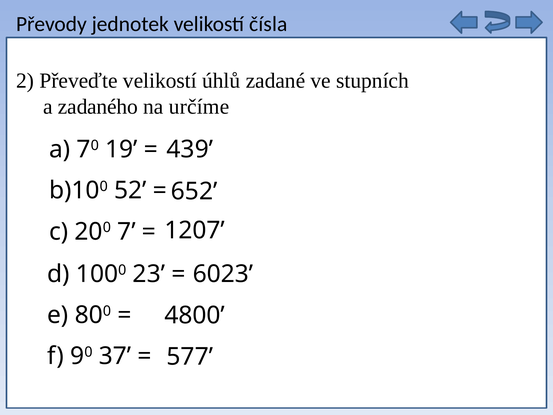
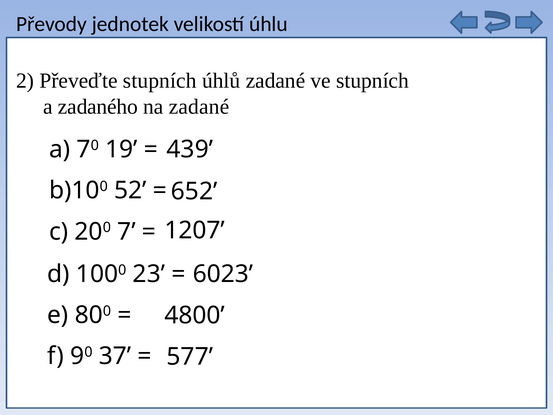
čísla: čísla -> úhlu (268, 24)
Převeďte velikostí: velikostí -> stupních (160, 81)
na určíme: určíme -> zadané (199, 107)
